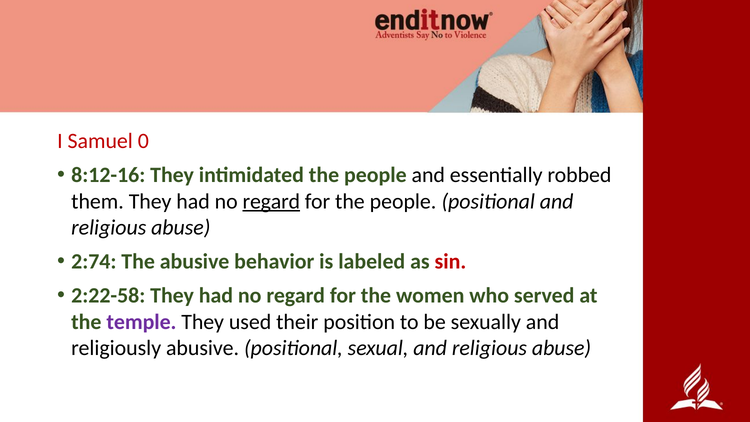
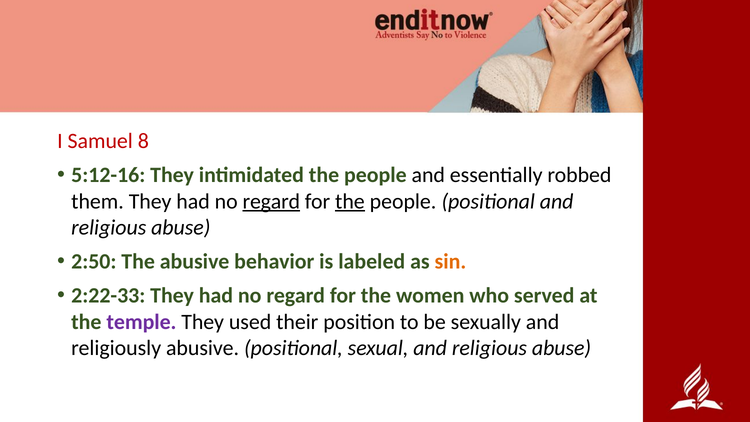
0: 0 -> 8 (143, 141)
8:12-16: 8:12-16 -> 5:12-16 (108, 175)
the underline: none -> present (350, 201)
2:74: 2:74 -> 2:50 (94, 262)
sin colour: red -> orange (450, 262)
2:22-58: 2:22-58 -> 2:22-33 (108, 296)
